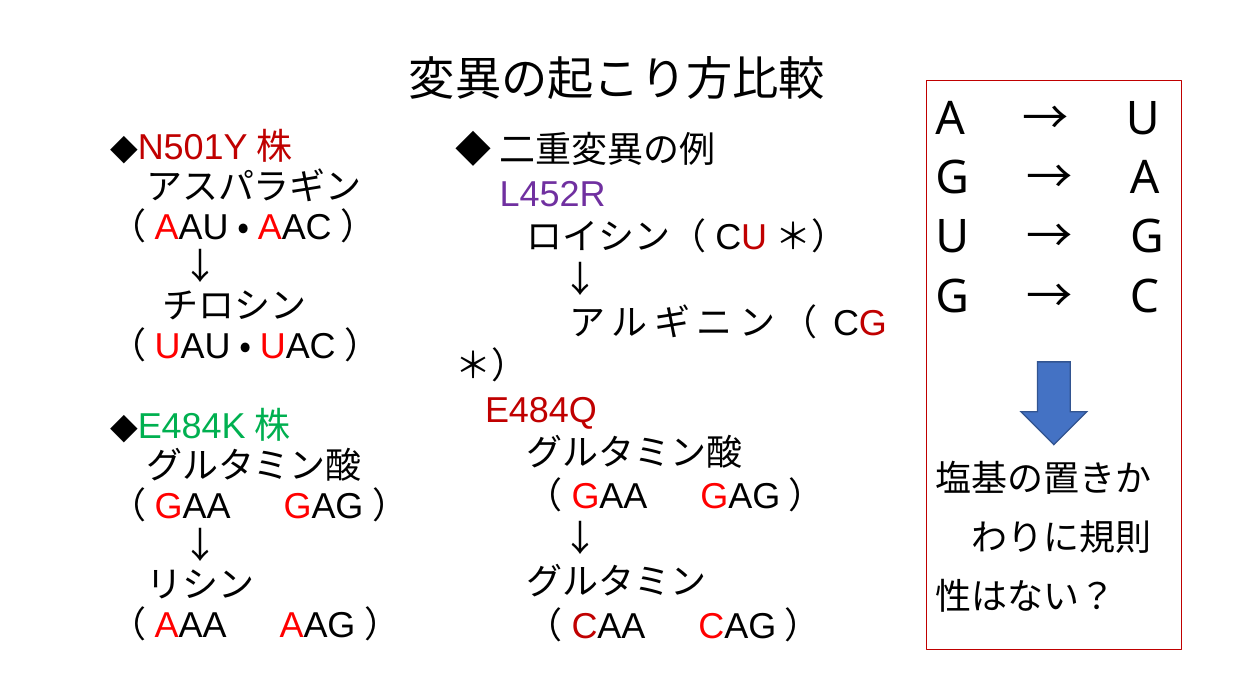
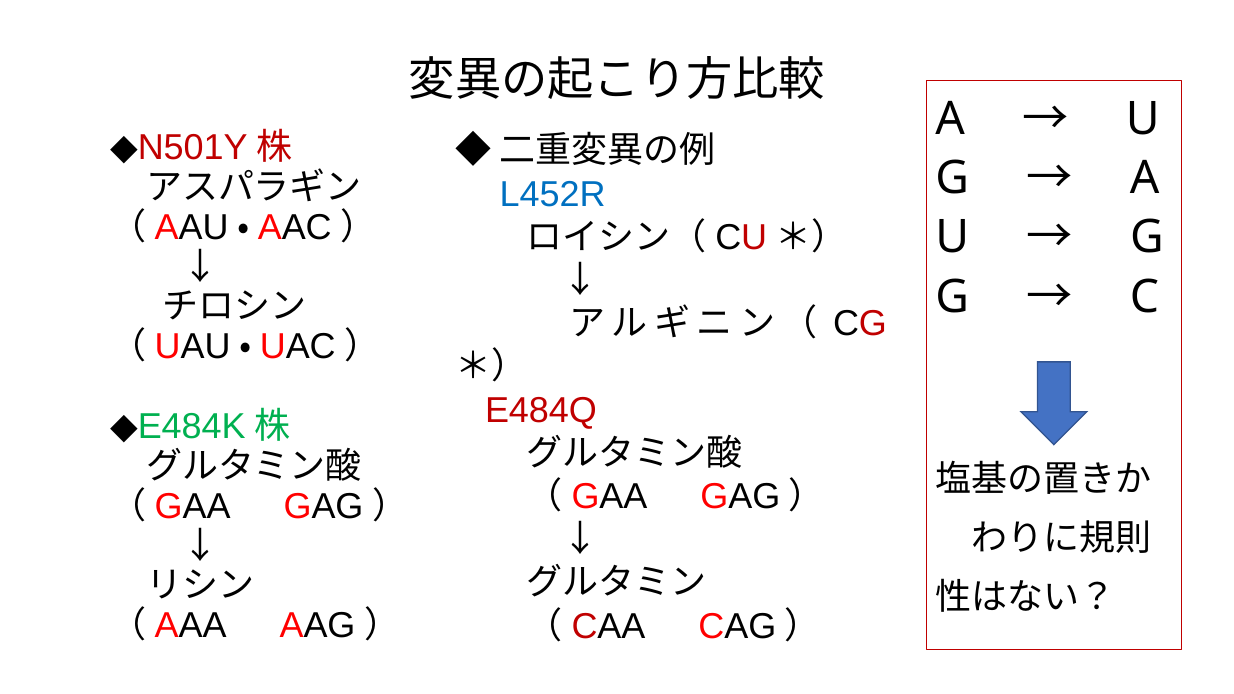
L452R colour: purple -> blue (553, 194)
